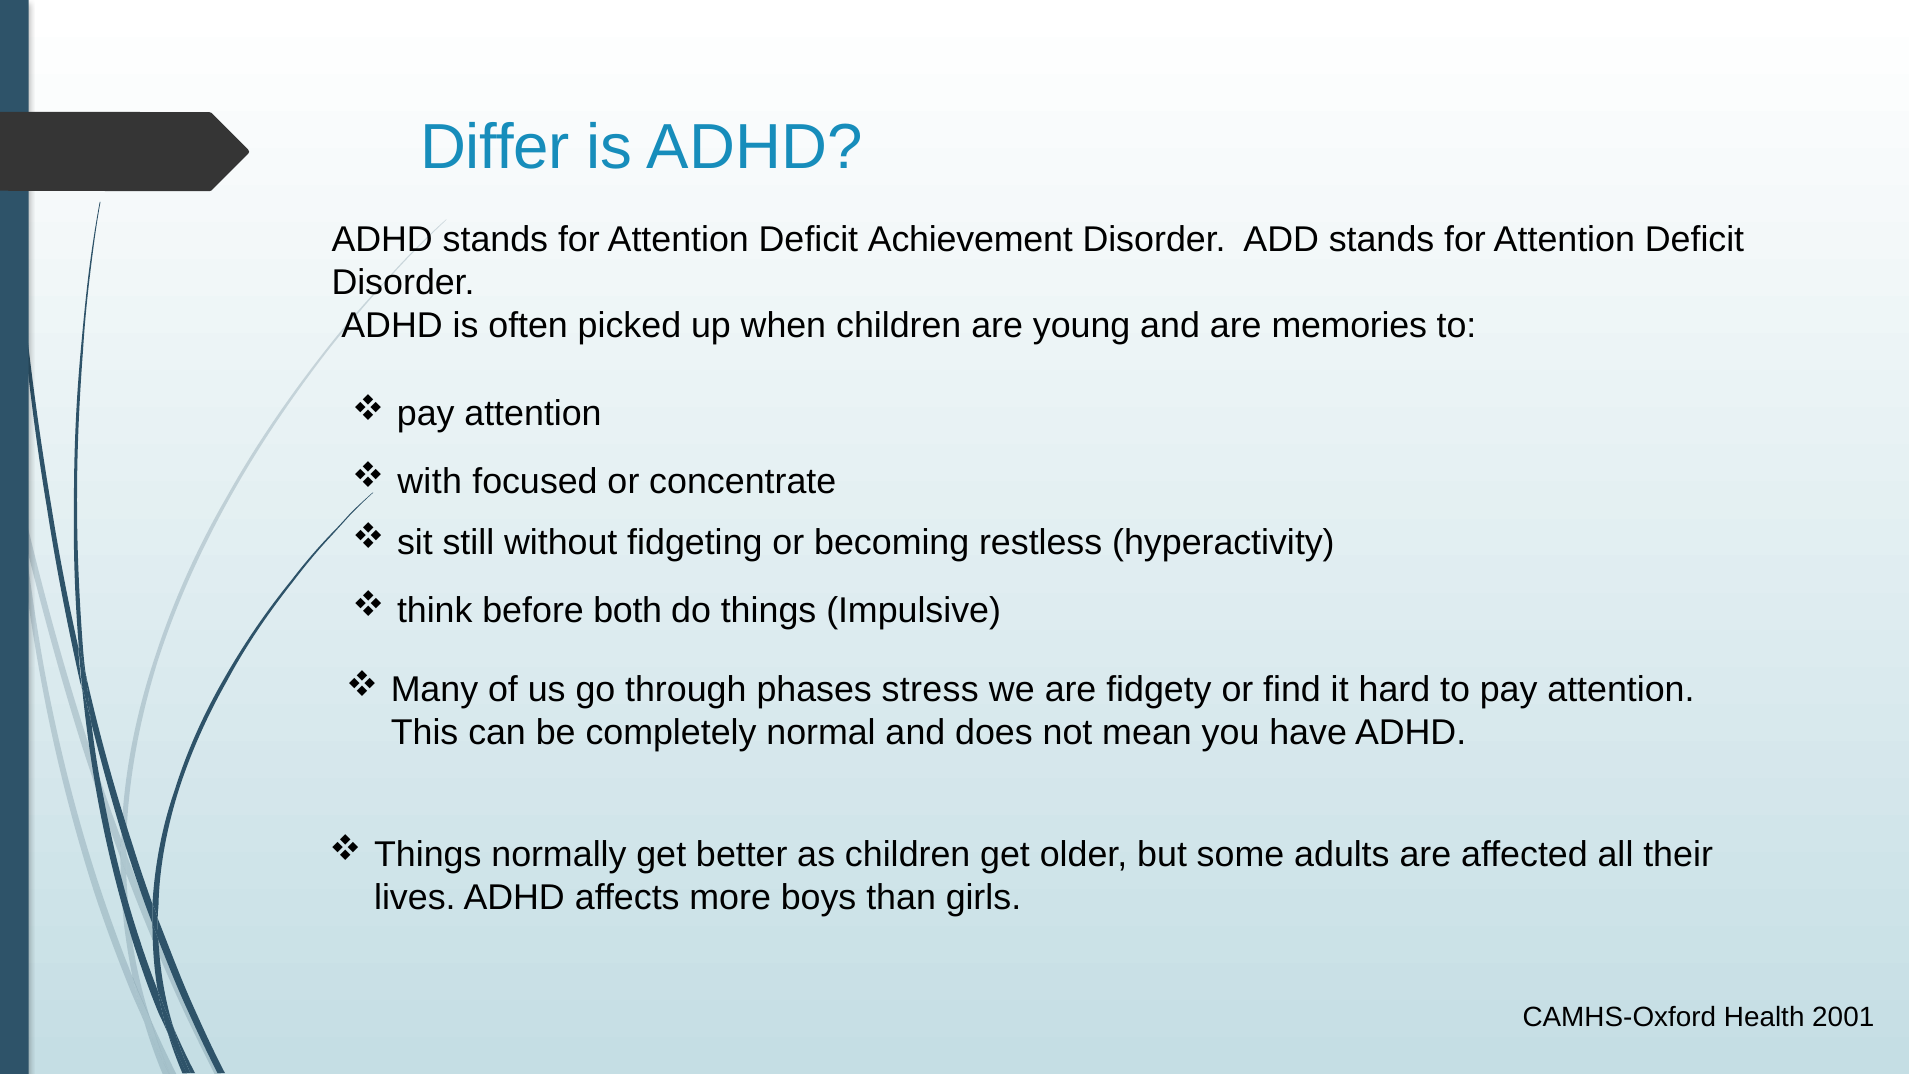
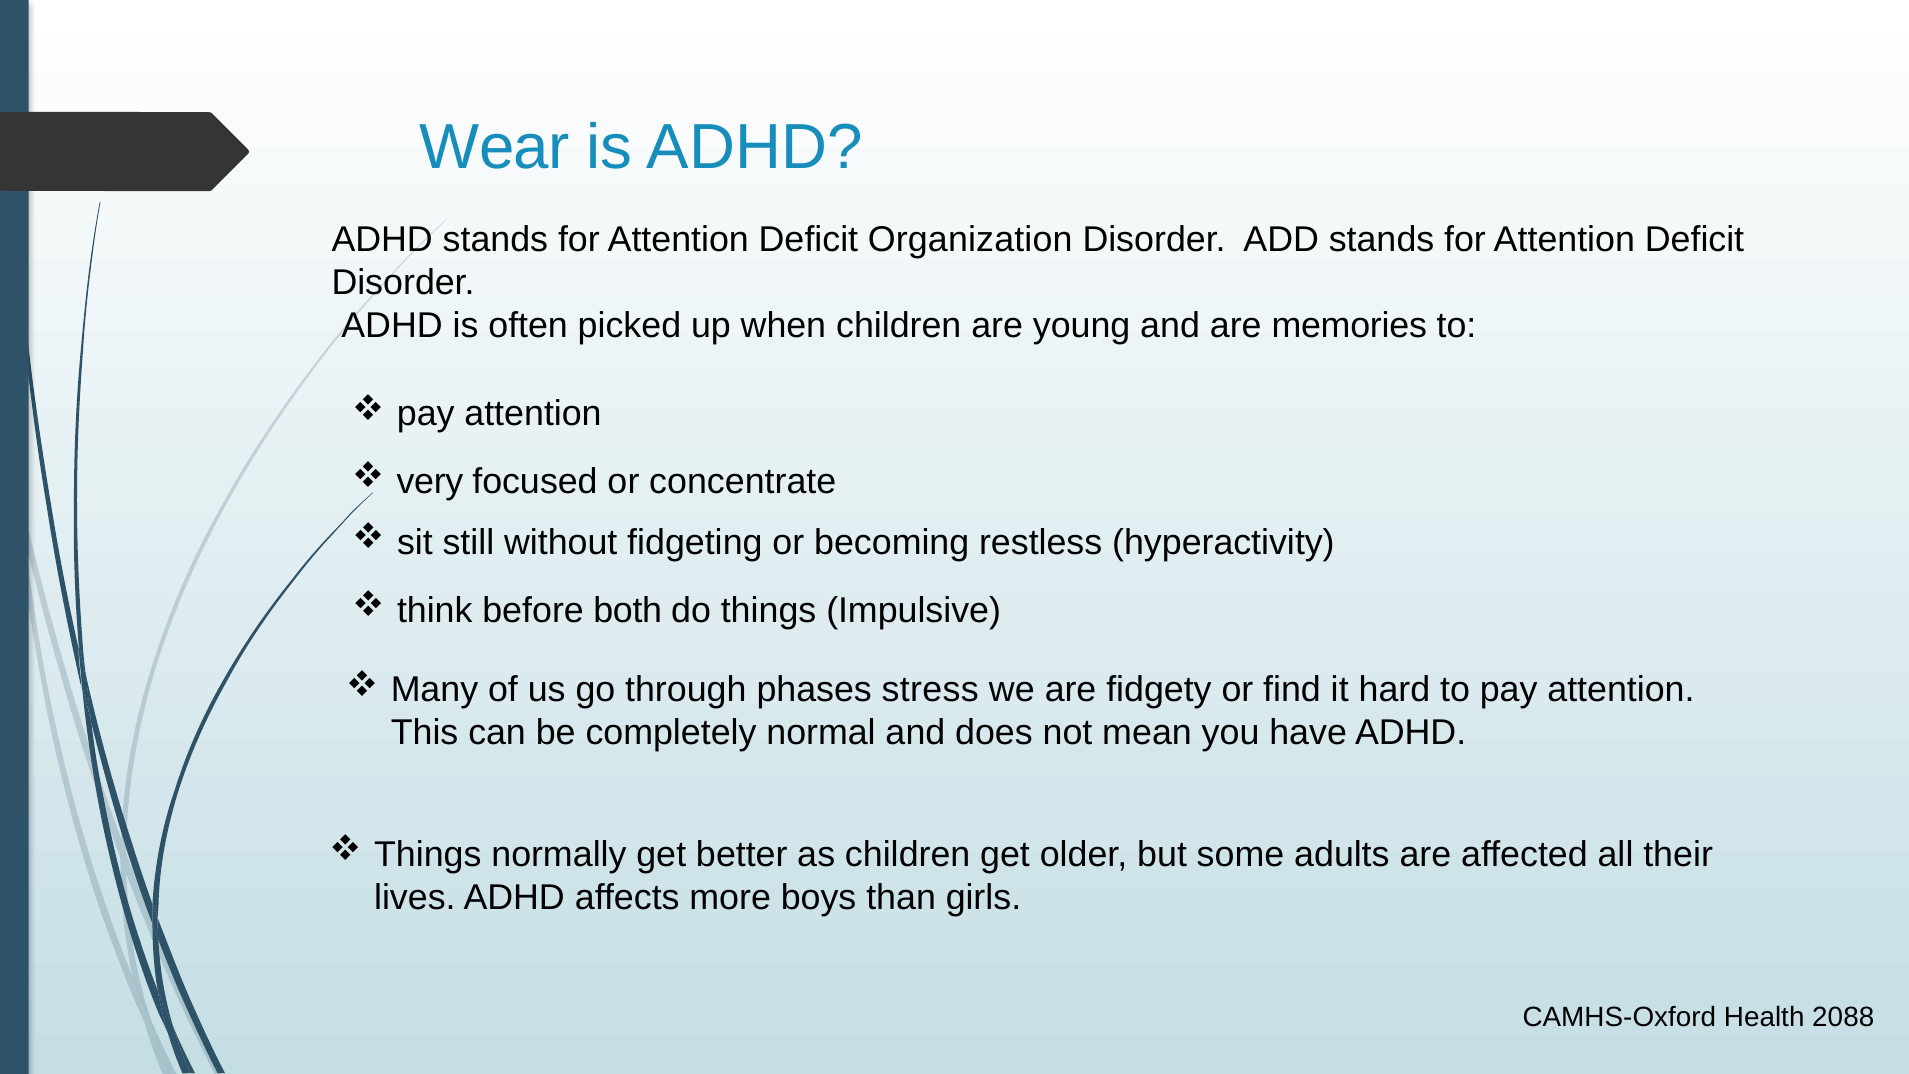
Differ: Differ -> Wear (495, 148)
Achievement: Achievement -> Organization (970, 239)
with: with -> very (430, 481)
2001: 2001 -> 2088 (1843, 1017)
